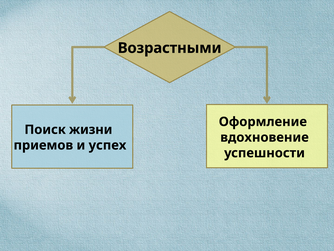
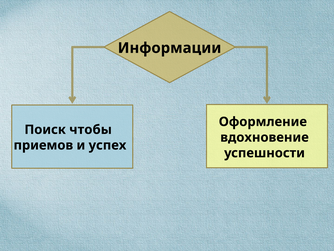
Возрастными: Возрастными -> Информации (170, 48)
жизни: жизни -> чтобы (91, 129)
